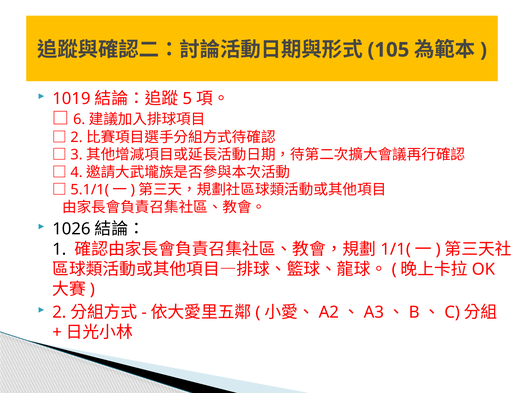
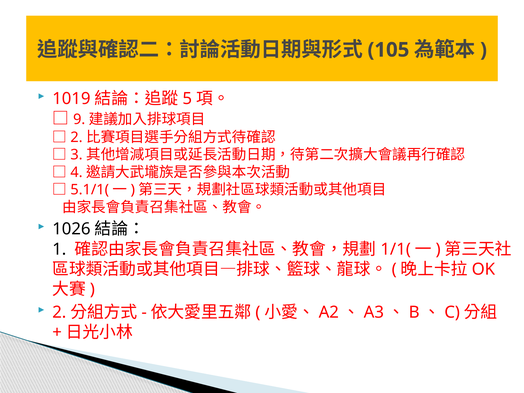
6: 6 -> 9 (79, 119)
